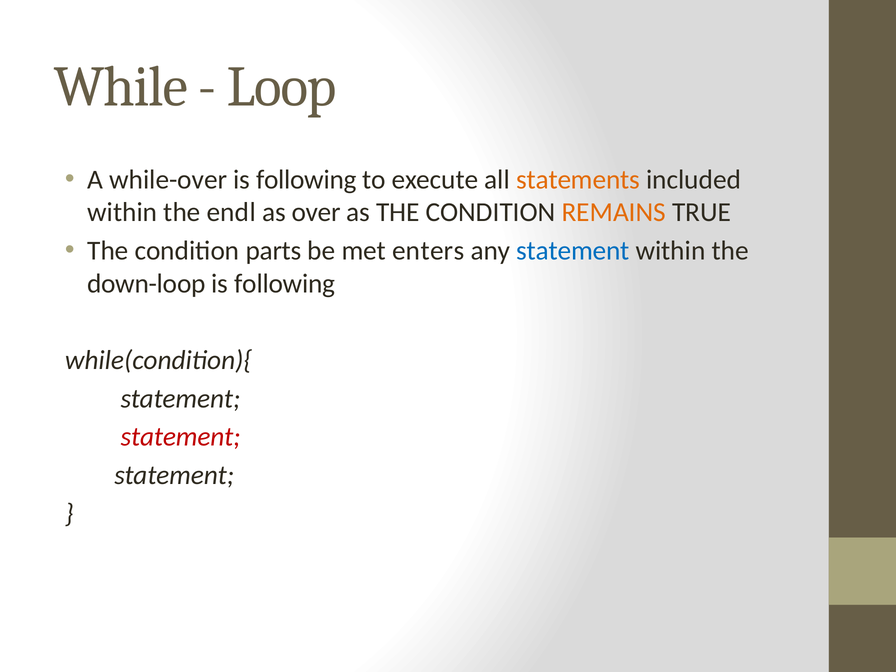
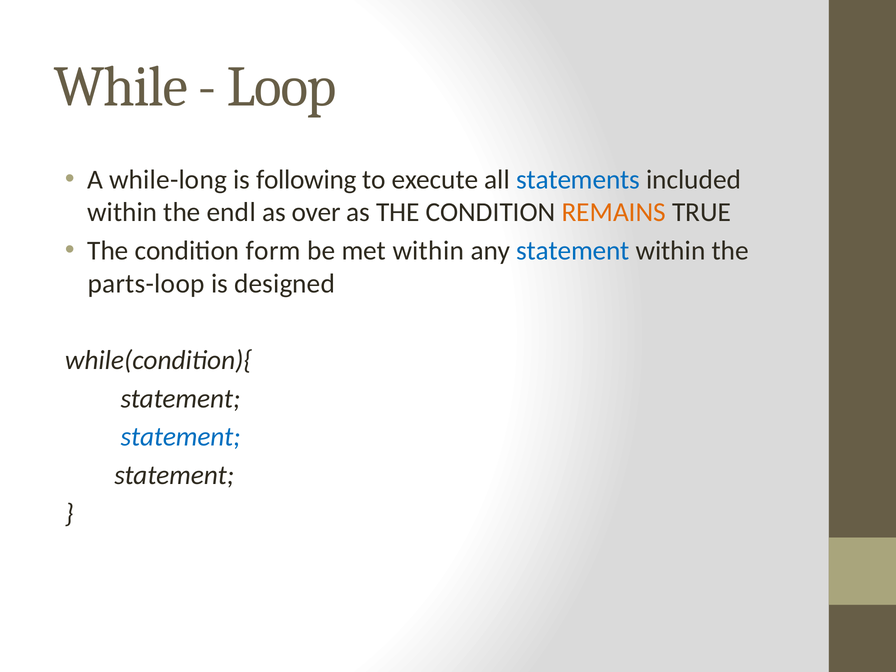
while-over: while-over -> while-long (168, 180)
statements colour: orange -> blue (578, 180)
parts: parts -> form (273, 251)
met enters: enters -> within (428, 251)
down-loop: down-loop -> parts-loop (146, 284)
following: following -> designed (285, 284)
statement colour: red -> blue (181, 437)
